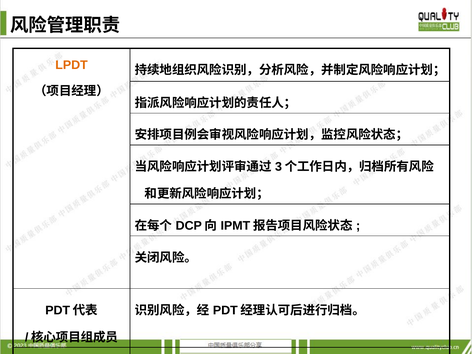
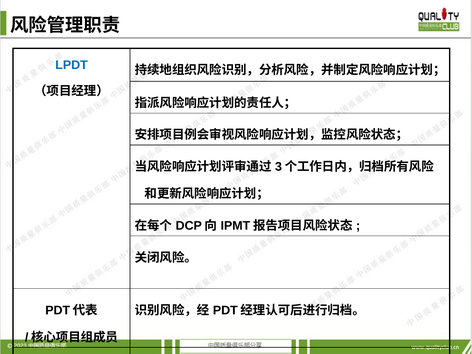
LPDT colour: orange -> blue (72, 65)
